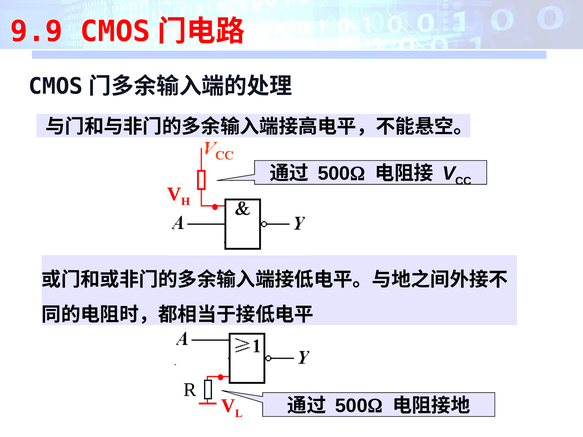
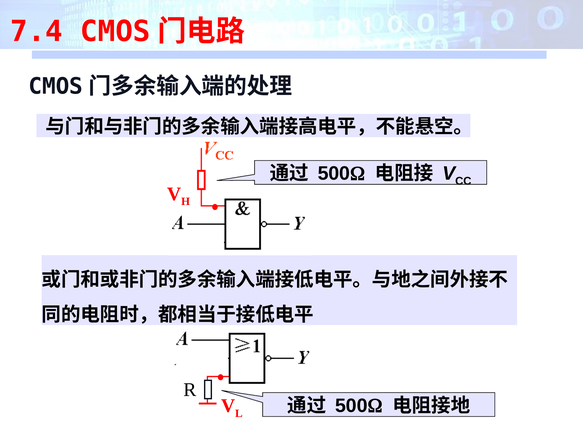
9.9: 9.9 -> 7.4 (36, 31)
